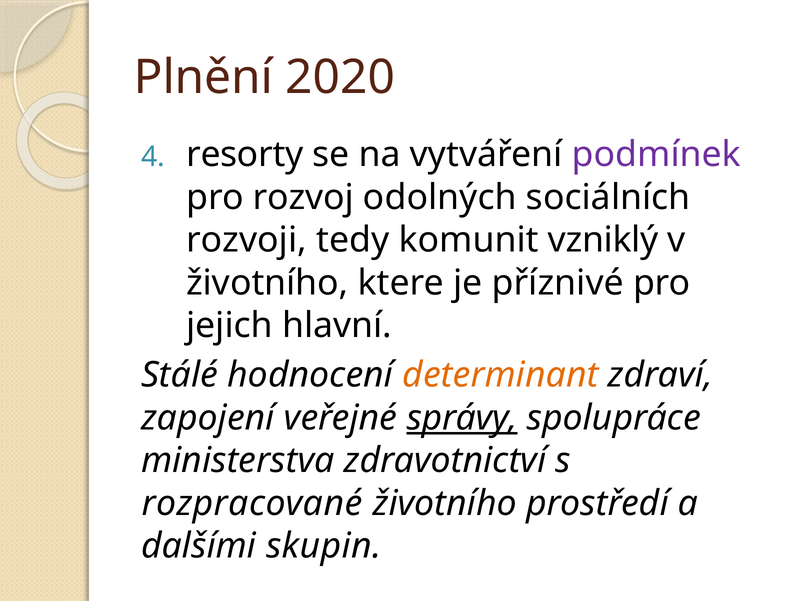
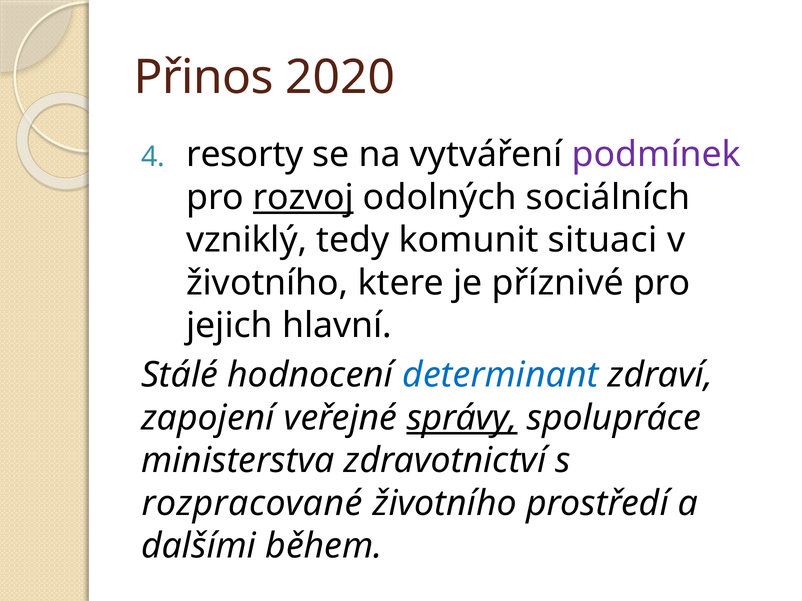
Plnění: Plnění -> Přinos (204, 78)
rozvoj underline: none -> present (303, 198)
rozvoji: rozvoji -> vzniklý (247, 240)
vzniklý: vzniklý -> situaci (603, 240)
determinant colour: orange -> blue (500, 375)
skupin: skupin -> během (324, 547)
